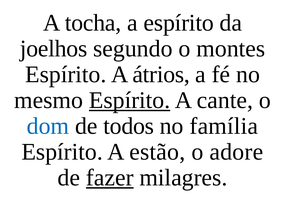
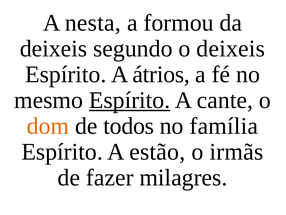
tocha: tocha -> nesta (93, 23)
a espírito: espírito -> formou (179, 23)
joelhos: joelhos -> deixeis (53, 48)
o montes: montes -> deixeis (231, 48)
dom colour: blue -> orange (48, 126)
adore: adore -> irmãs (236, 151)
fazer underline: present -> none (110, 177)
